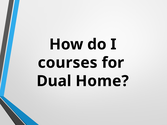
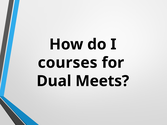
Home: Home -> Meets (102, 81)
